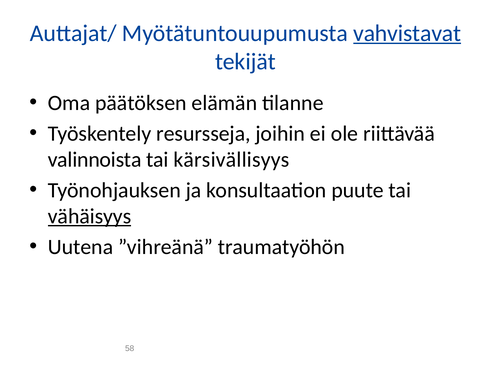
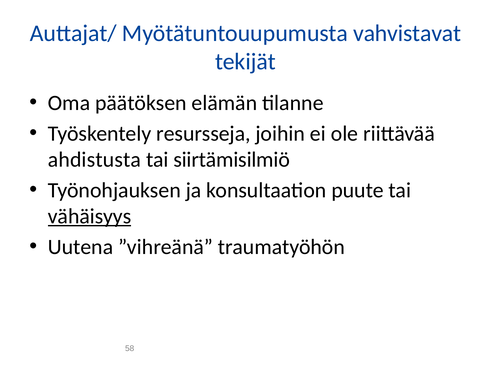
vahvistavat underline: present -> none (407, 33)
valinnoista: valinnoista -> ahdistusta (94, 160)
kärsivällisyys: kärsivällisyys -> siirtämisilmiö (232, 160)
